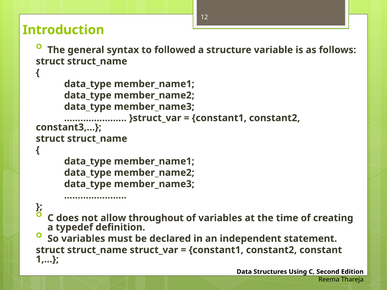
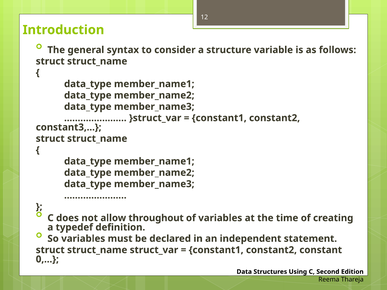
followed: followed -> consider (175, 50)
1: 1 -> 0 (47, 259)
